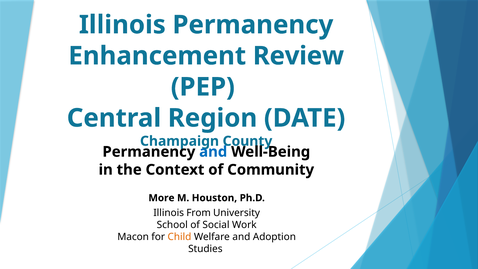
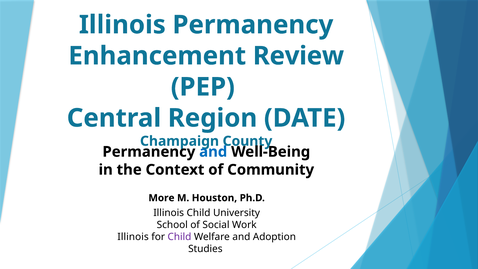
Illinois From: From -> Child (199, 213)
Macon: Macon -> Illinois (133, 237)
Child colour: orange -> purple (179, 237)
